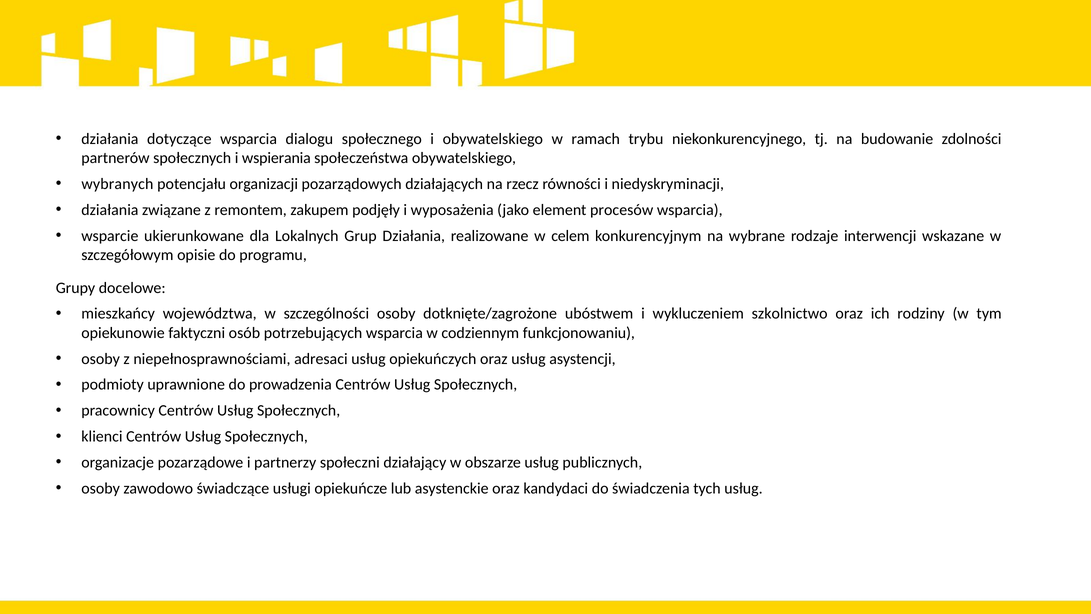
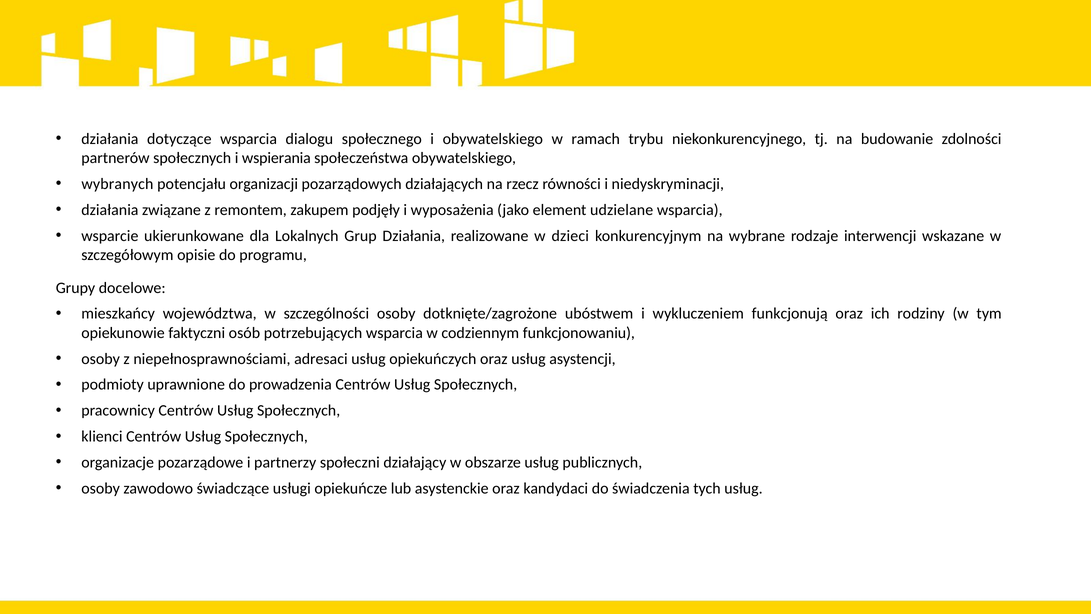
procesów: procesów -> udzielane (622, 210)
celem: celem -> dzieci (570, 236)
szkolnictwo: szkolnictwo -> funkcjonują (790, 314)
